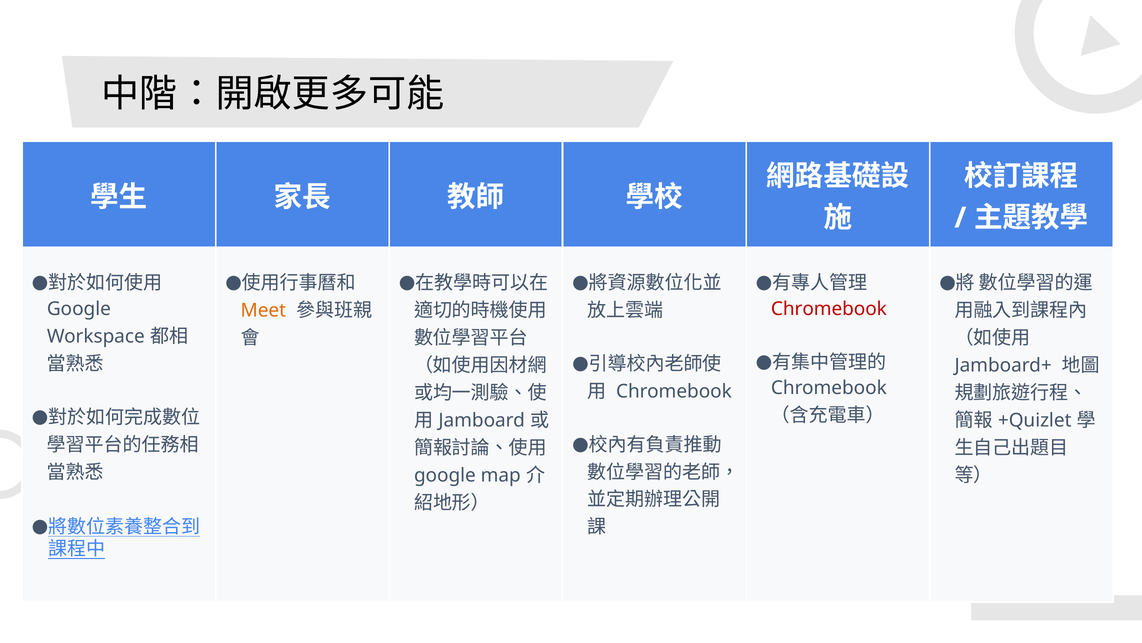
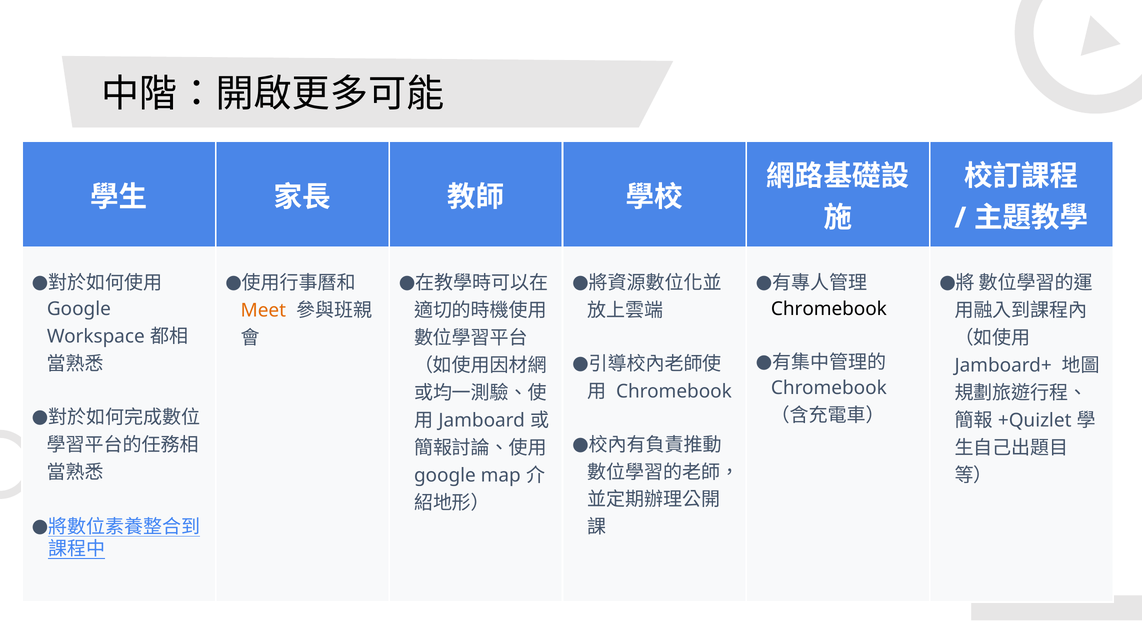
Chromebook colour: red -> black (829, 309)
